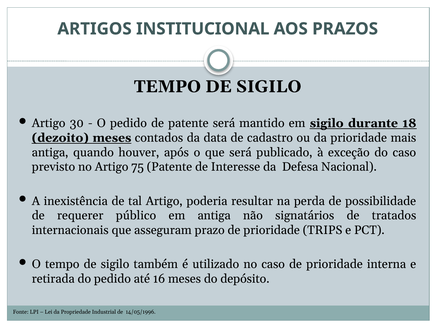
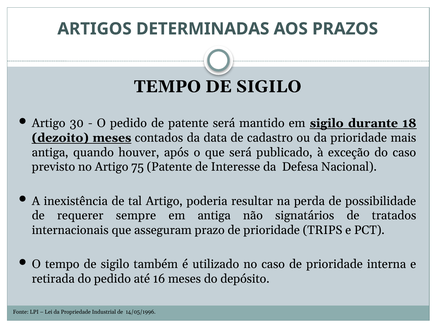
INSTITUCIONAL: INSTITUCIONAL -> DETERMINADAS (203, 29)
público: público -> sempre (136, 215)
